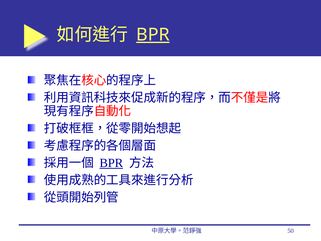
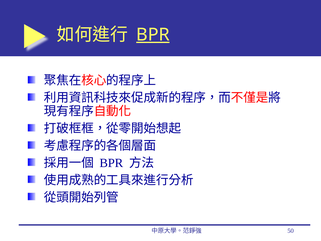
BPR underline: present -> none (111, 163)
